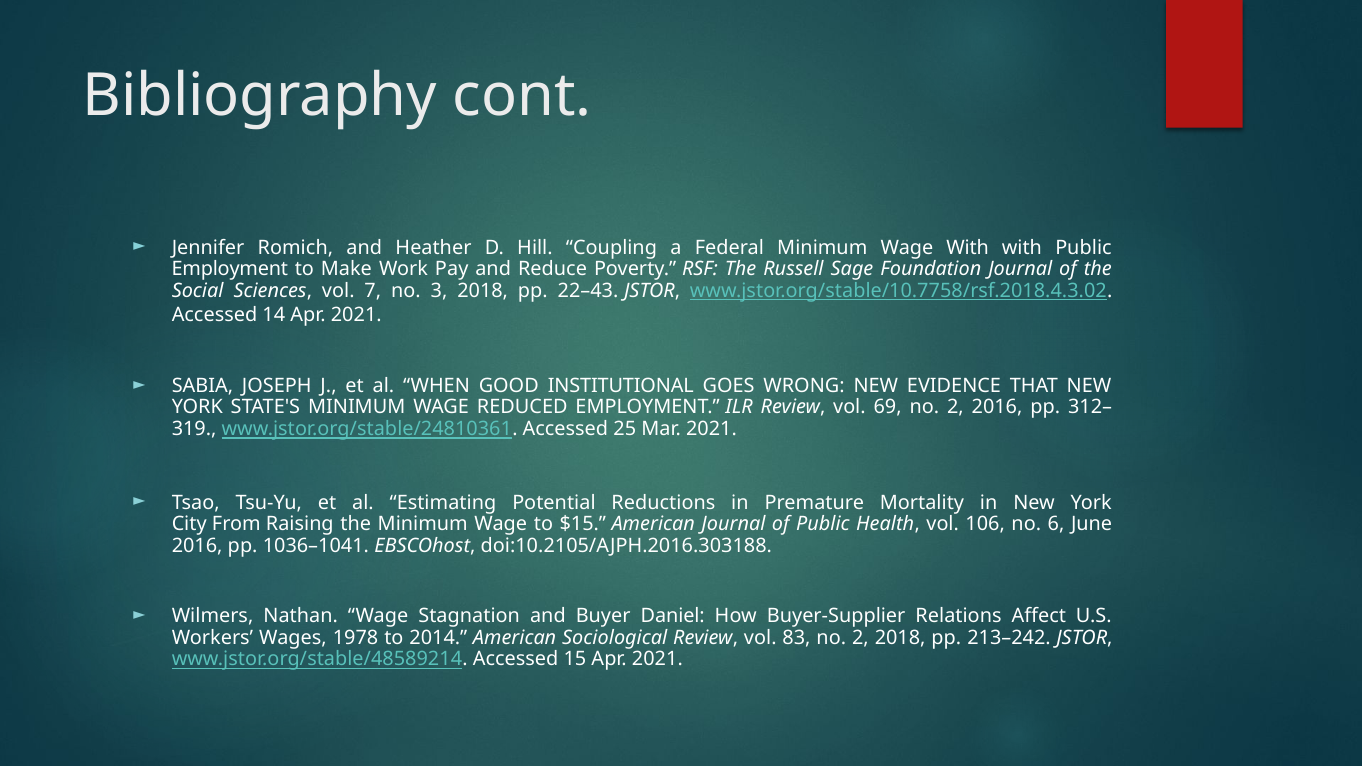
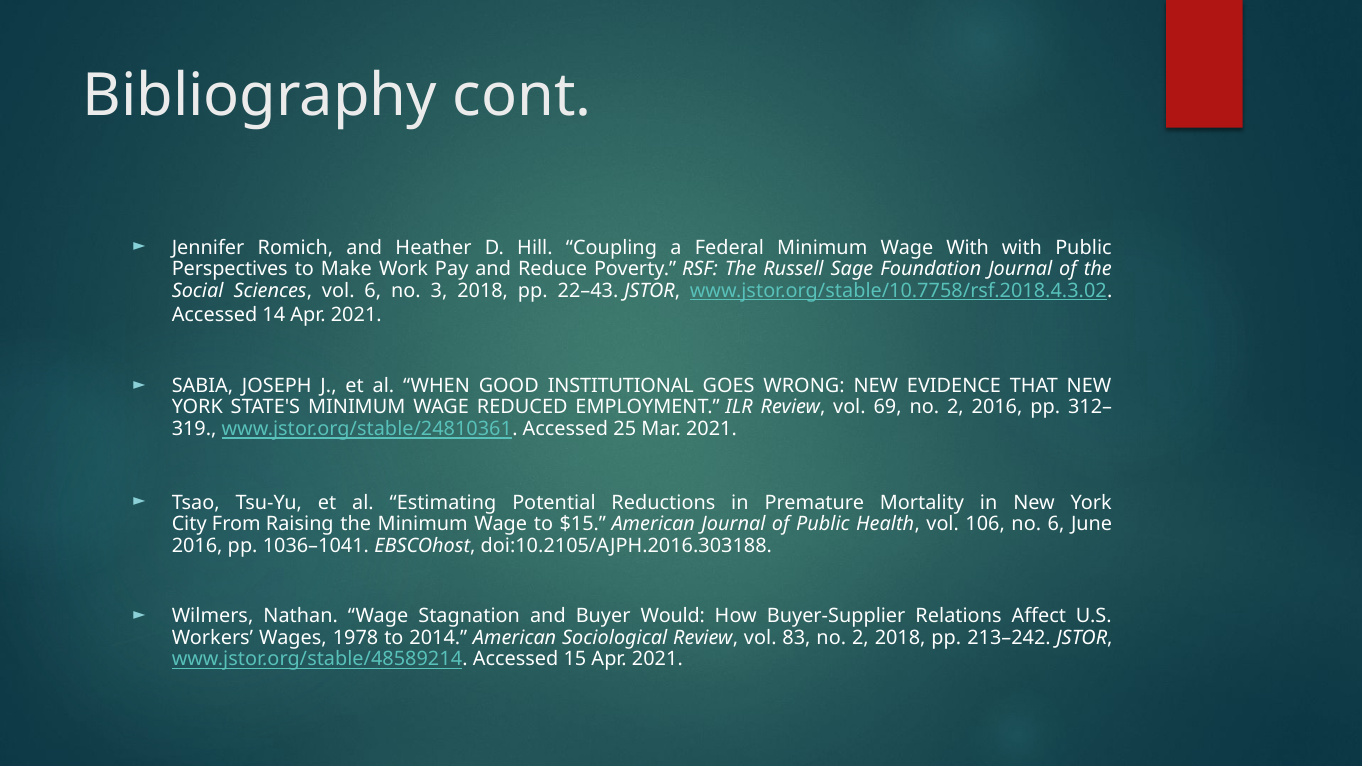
Employment: Employment -> Perspectives (230, 269)
vol 7: 7 -> 6 (373, 291)
Daniel: Daniel -> Would (673, 616)
